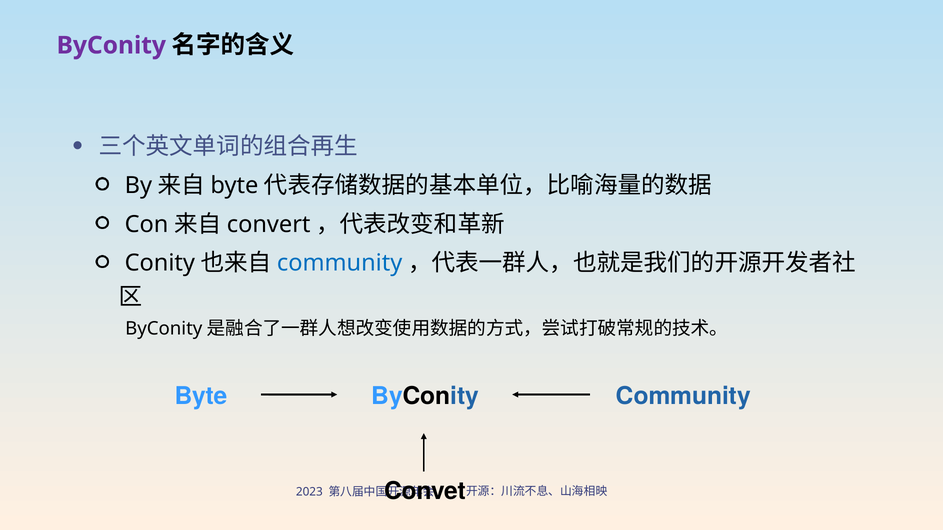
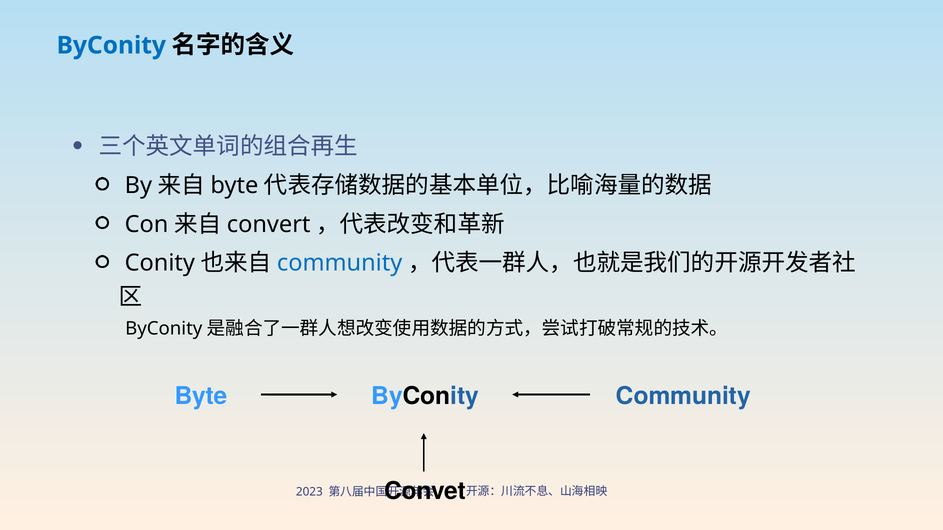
ByConity colour: purple -> blue (111, 45)
